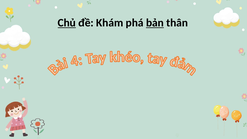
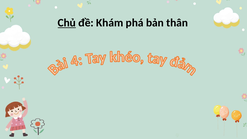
bản underline: present -> none (155, 23)
